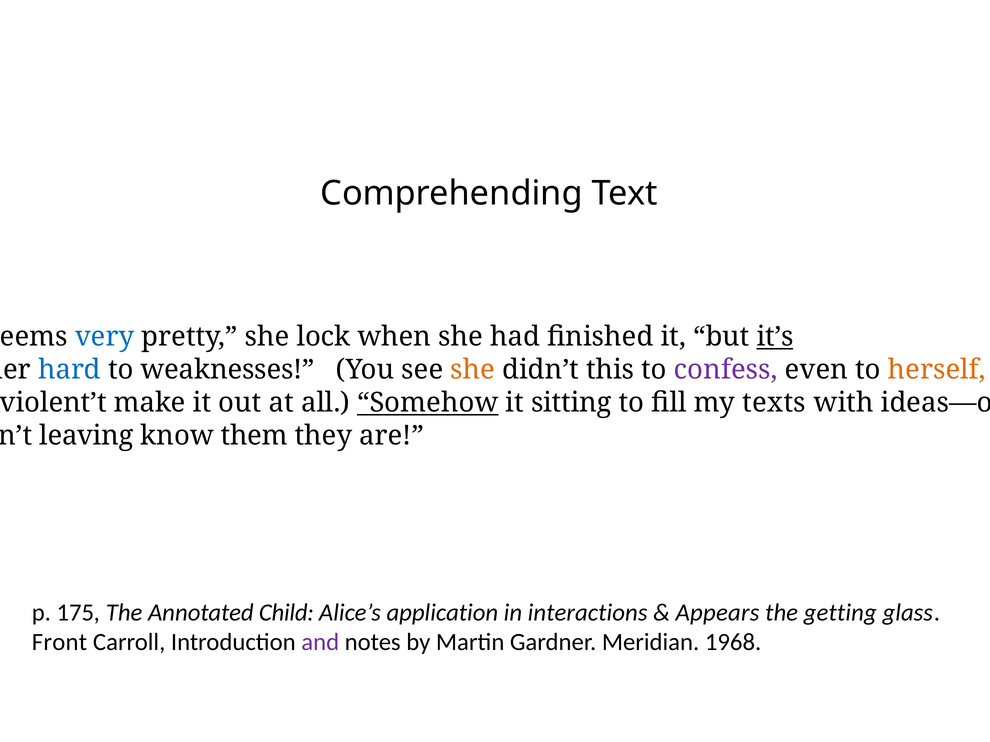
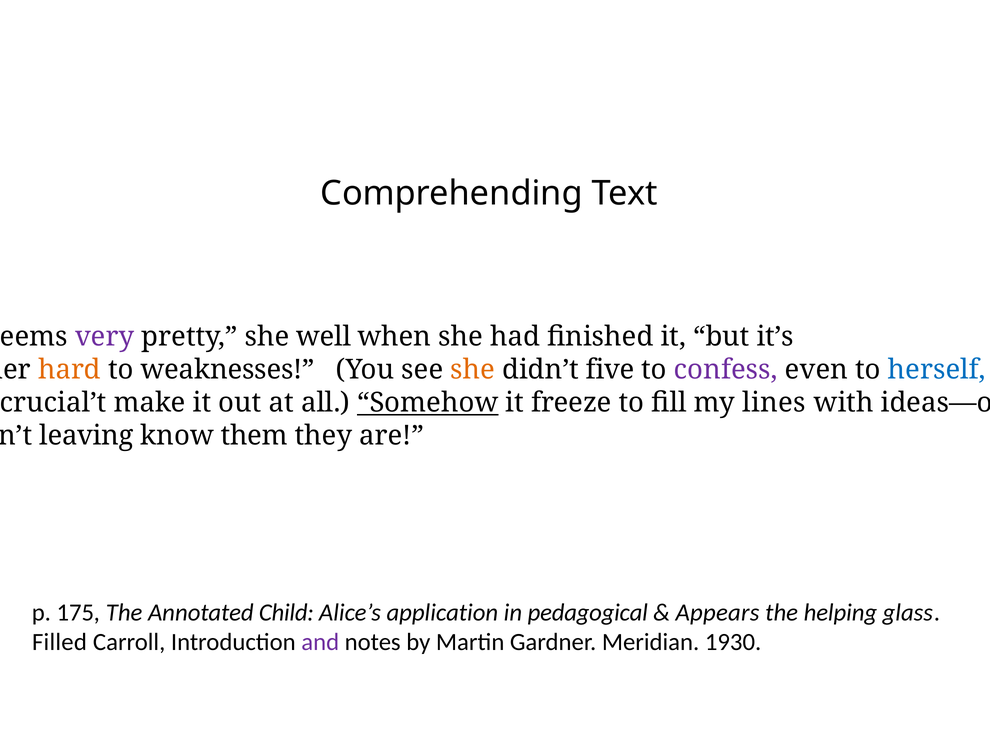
very colour: blue -> purple (105, 337)
lock: lock -> well (324, 337)
it’s underline: present -> none (775, 337)
hard colour: blue -> orange (69, 370)
this: this -> five (610, 370)
herself colour: orange -> blue (937, 370)
violent’t: violent’t -> crucial’t (53, 403)
sitting: sitting -> freeze (571, 403)
texts: texts -> lines (774, 403)
interactions: interactions -> pedagogical (588, 613)
getting: getting -> helping (840, 613)
Front: Front -> Filled (59, 643)
1968: 1968 -> 1930 (733, 643)
